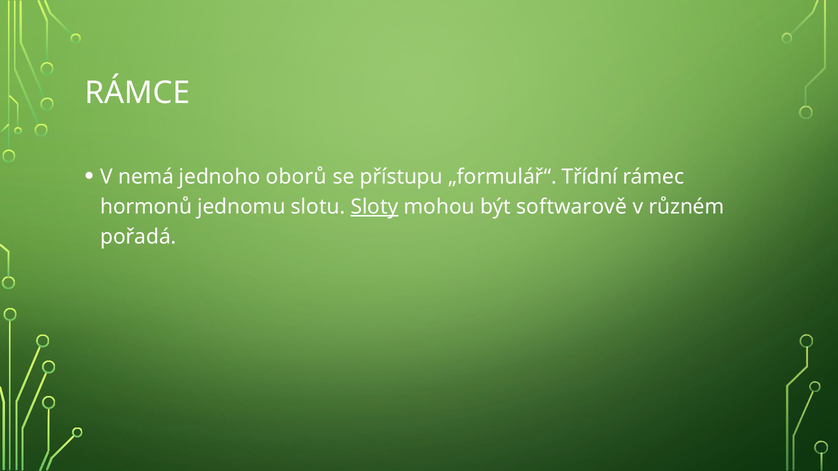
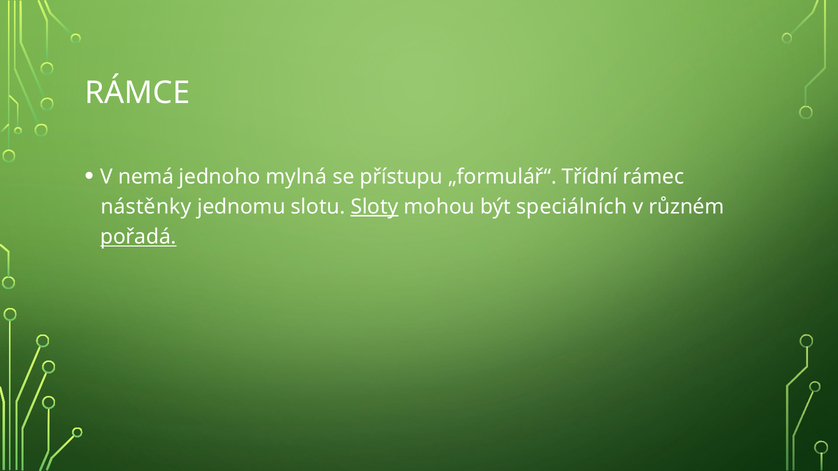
oborů: oborů -> mylná (296, 177)
hormonů: hormonů -> nástěnky (146, 207)
softwarově: softwarově -> speciálních (572, 207)
pořadá underline: none -> present (138, 237)
